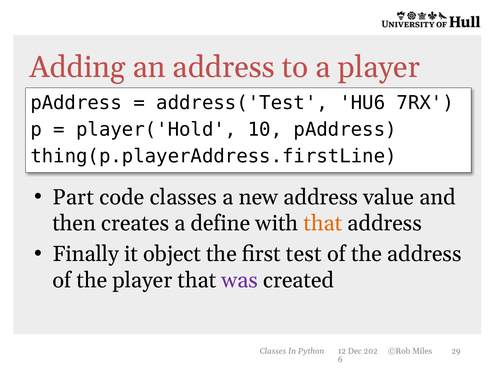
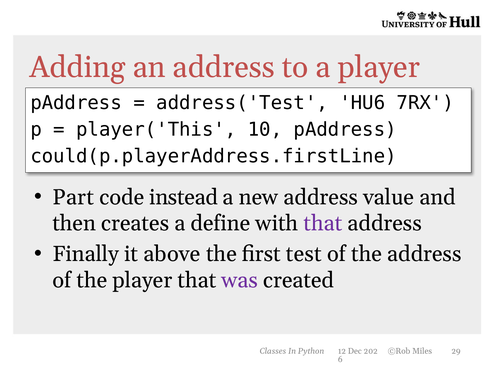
player('Hold: player('Hold -> player('This (156, 129)
thing(p.playerAddress.firstLine: thing(p.playerAddress.firstLine -> could(p.playerAddress.firstLine (214, 156)
code classes: classes -> instead (184, 197)
that colour: orange -> purple (323, 223)
object: object -> above (172, 254)
